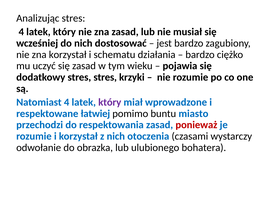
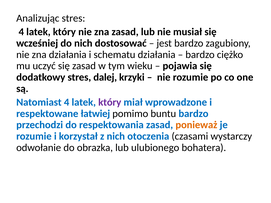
zna korzystał: korzystał -> działania (68, 55)
stres stres: stres -> dalej (105, 77)
buntu miasto: miasto -> bardzo (193, 114)
ponieważ colour: red -> orange (196, 125)
